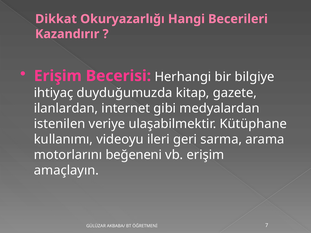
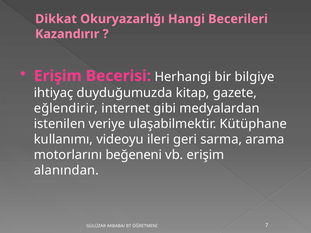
ilanlardan: ilanlardan -> eğlendirir (66, 108)
amaçlayın: amaçlayın -> alanından (66, 171)
